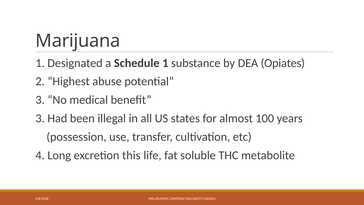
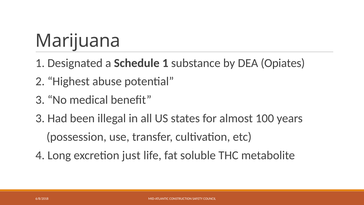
this: this -> just (131, 155)
